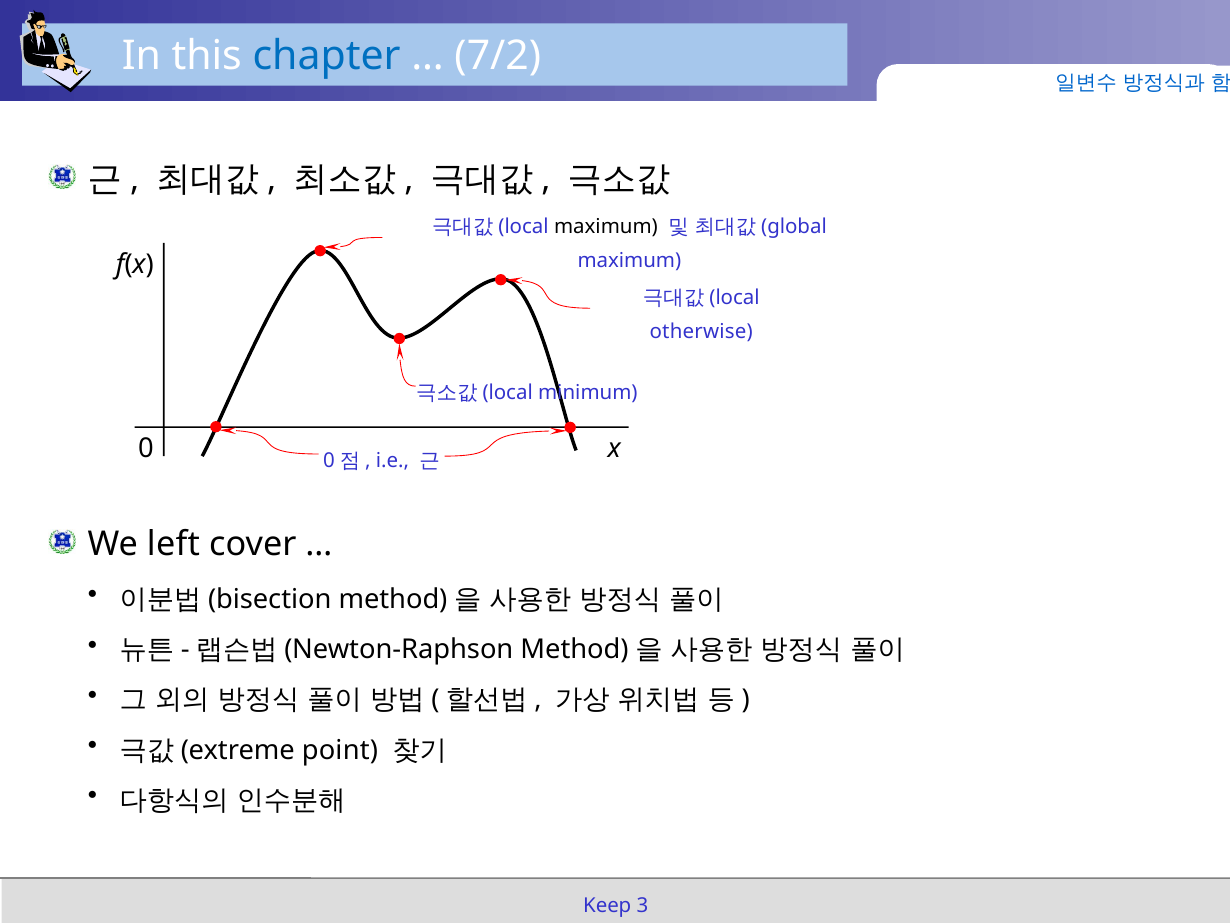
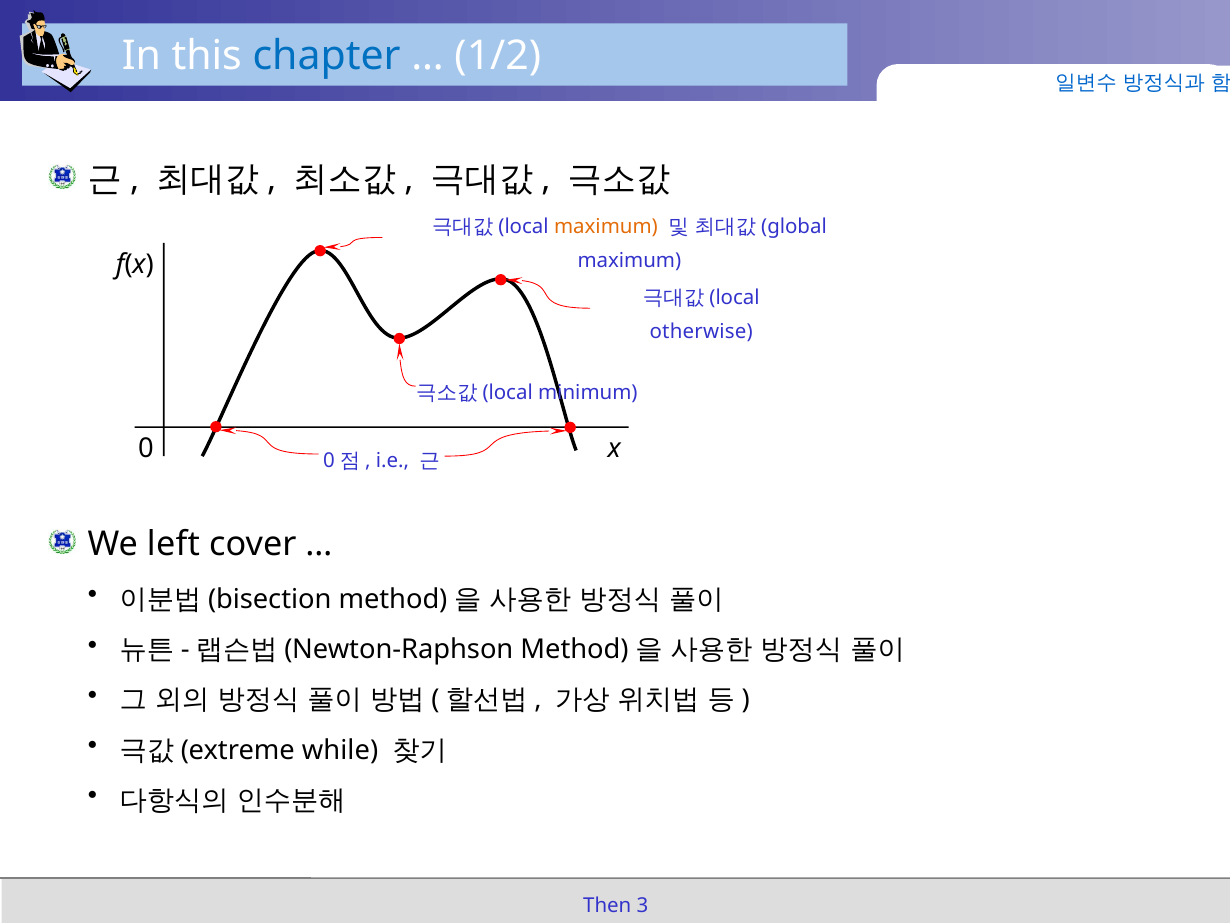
7/2: 7/2 -> 1/2 (498, 55)
maximum colour: black -> orange (606, 226)
point: point -> while (340, 750)
Keep: Keep -> Then (607, 905)
